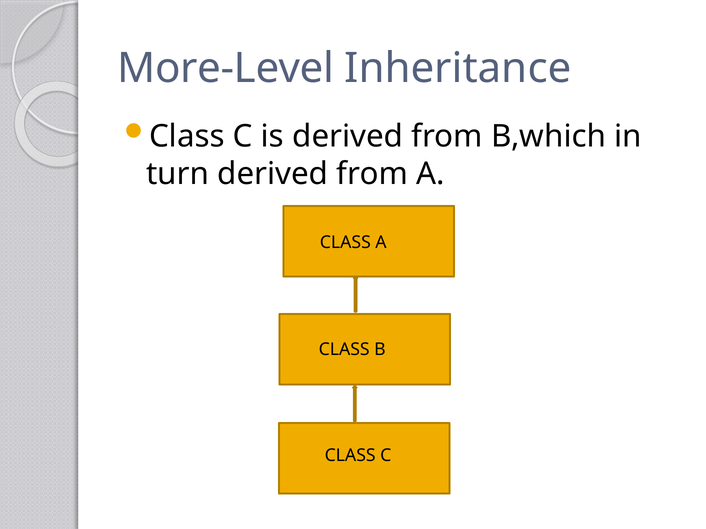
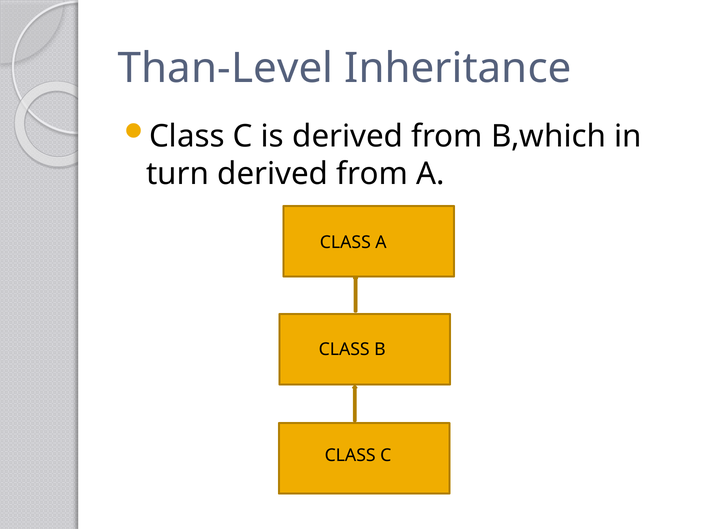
More-Level: More-Level -> Than-Level (226, 68)
